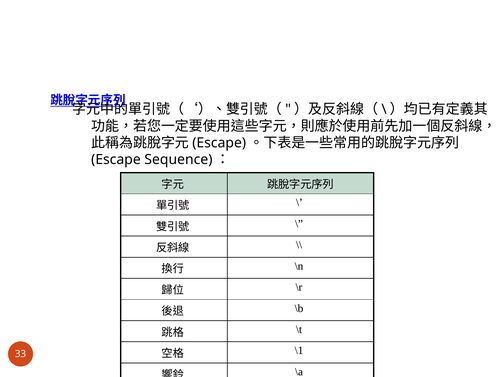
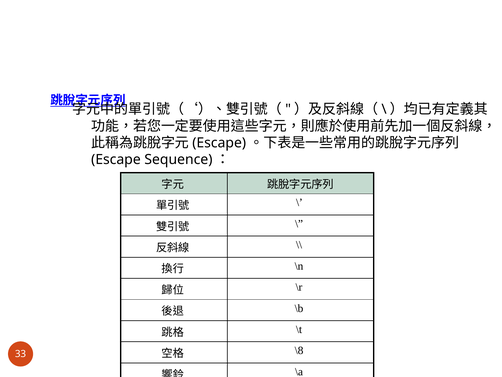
\1: \1 -> \8 (299, 350)
